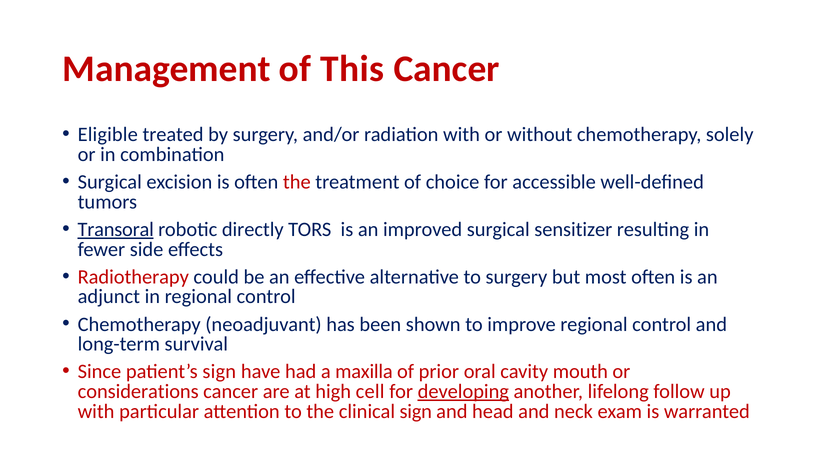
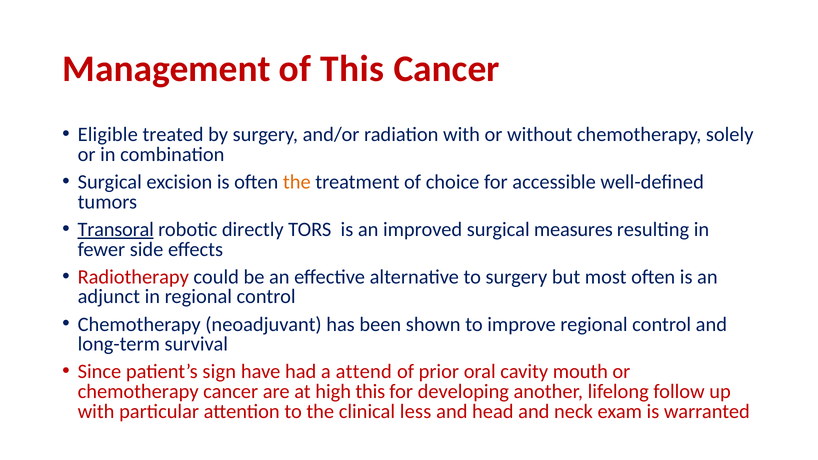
the colour: red -> orange (297, 182)
sensitizer: sensitizer -> measures (573, 230)
maxilla: maxilla -> attend (364, 372)
considerations: considerations -> chemotherapy (138, 392)
high cell: cell -> this (370, 392)
developing underline: present -> none (463, 392)
clinical sign: sign -> less (416, 412)
